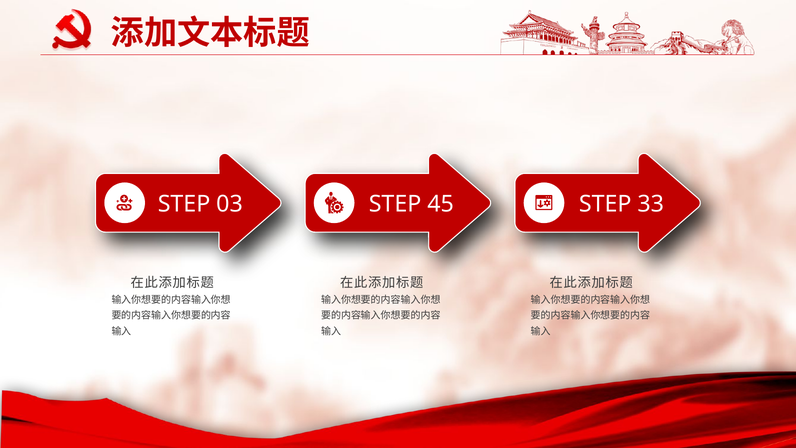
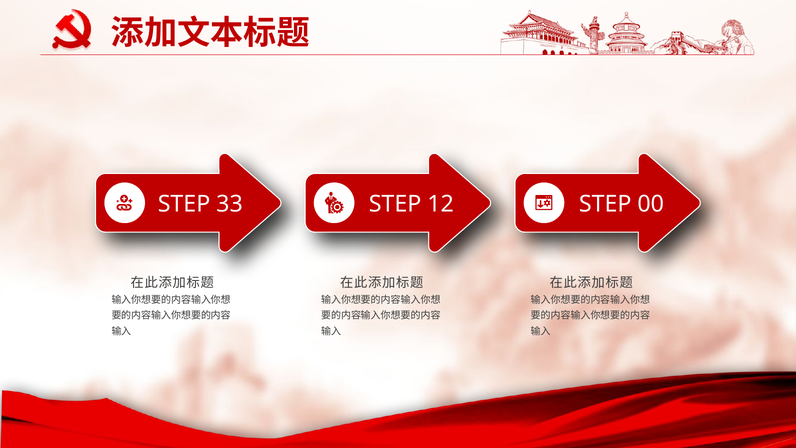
03: 03 -> 33 (230, 204)
45: 45 -> 12 (441, 204)
33: 33 -> 00 (651, 204)
